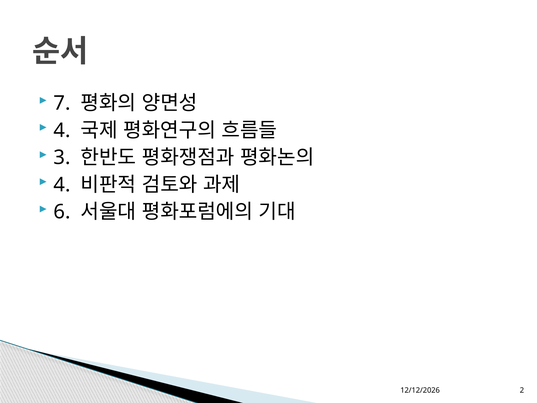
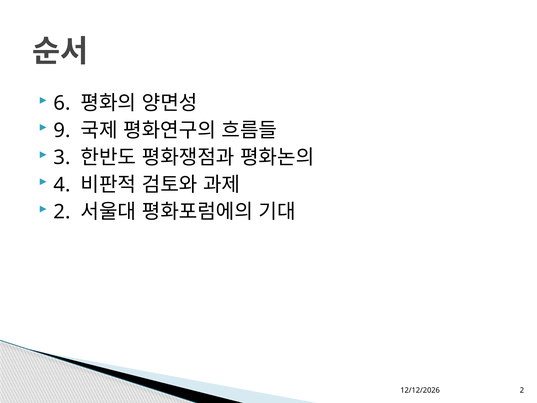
7: 7 -> 6 (62, 103)
4: 4 -> 9 (62, 130)
6: 6 -> 2 (62, 212)
